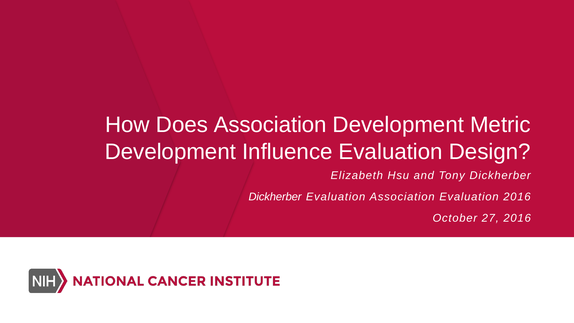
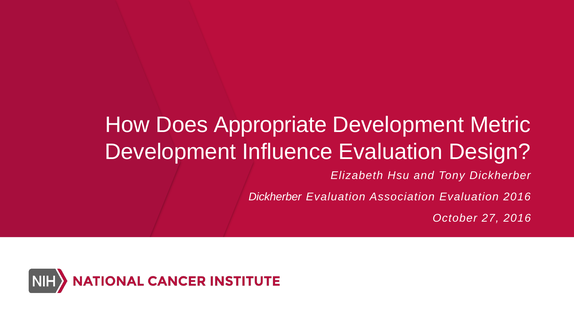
Does Association: Association -> Appropriate (270, 125)
